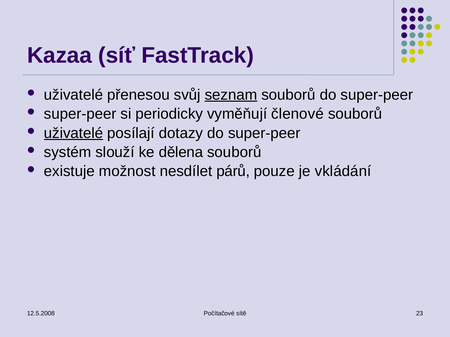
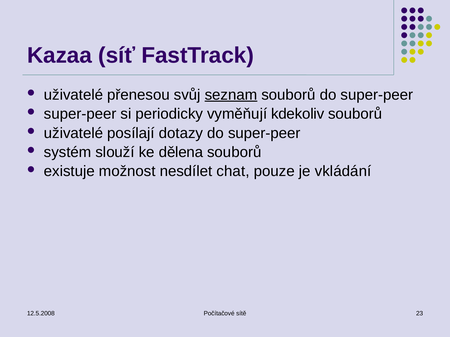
členové: členové -> kdekoliv (298, 114)
uživatelé underline: present -> none (73, 133)
párů: párů -> chat (233, 172)
